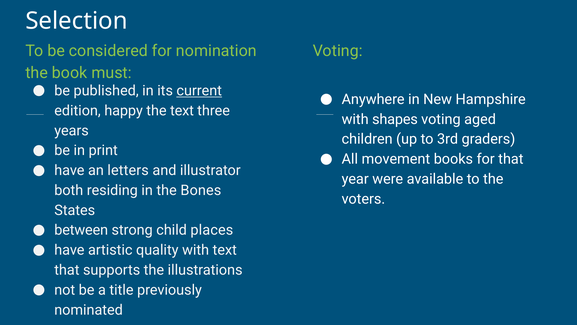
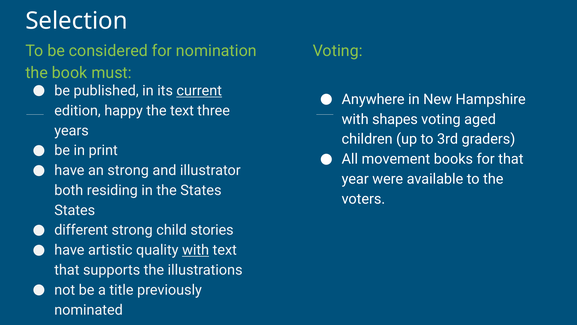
an letters: letters -> strong (128, 170)
the Bones: Bones -> States (201, 190)
between: between -> different (81, 230)
places: places -> stories (212, 230)
with underline: none -> present (196, 250)
